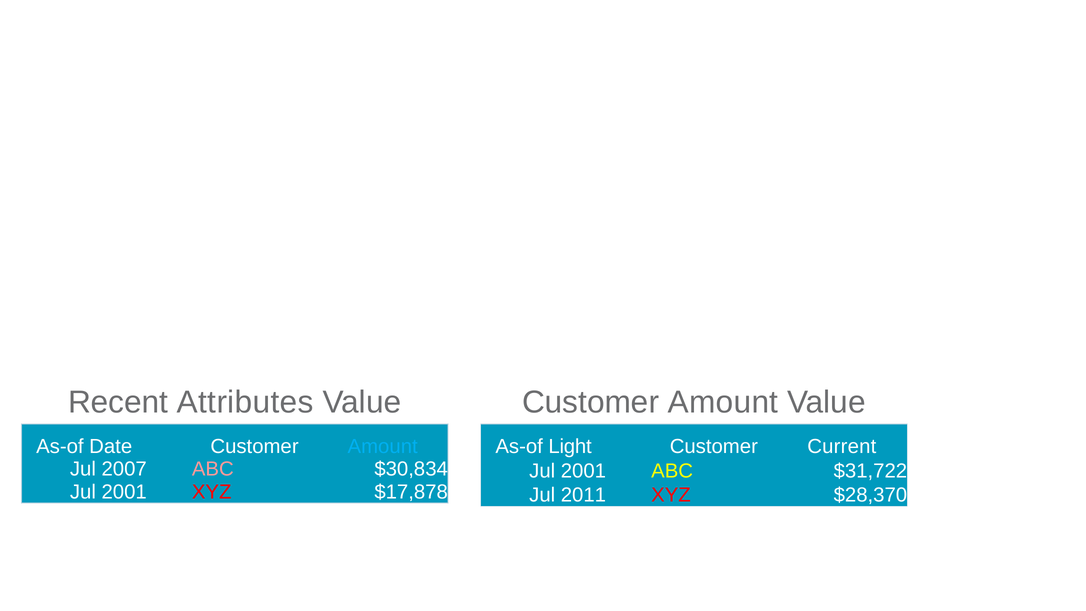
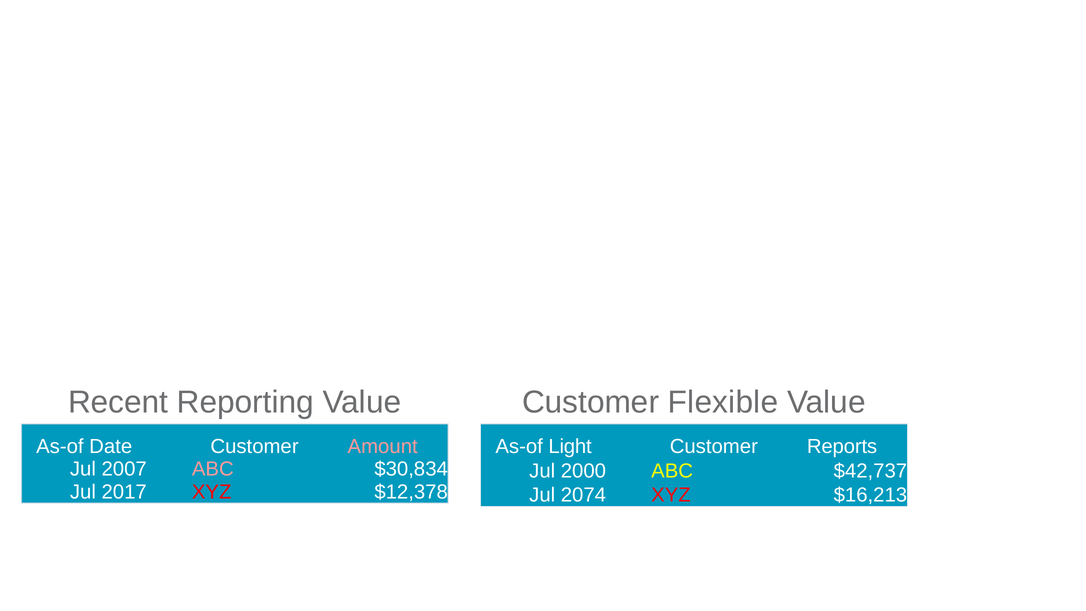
Attributes: Attributes -> Reporting (245, 402)
Amount: Amount -> Flexible (723, 402)
Amount colour: light blue -> pink (383, 446)
Current: Current -> Reports (842, 446)
2001: 2001 -> 2000 (583, 471)
$31,722: $31,722 -> $42,737 (870, 471)
2001: 2001 -> 2017 (124, 492)
$17,878: $17,878 -> $12,378 (411, 492)
2011: 2011 -> 2074 (583, 495)
$28,370: $28,370 -> $16,213 (870, 495)
